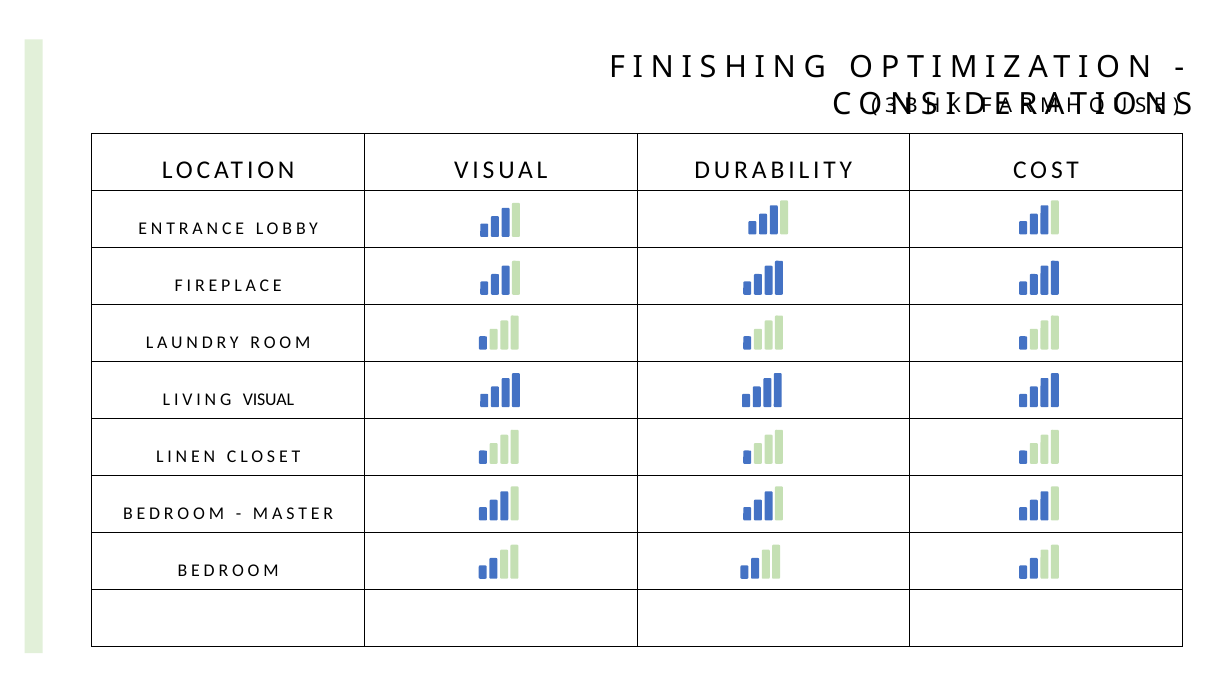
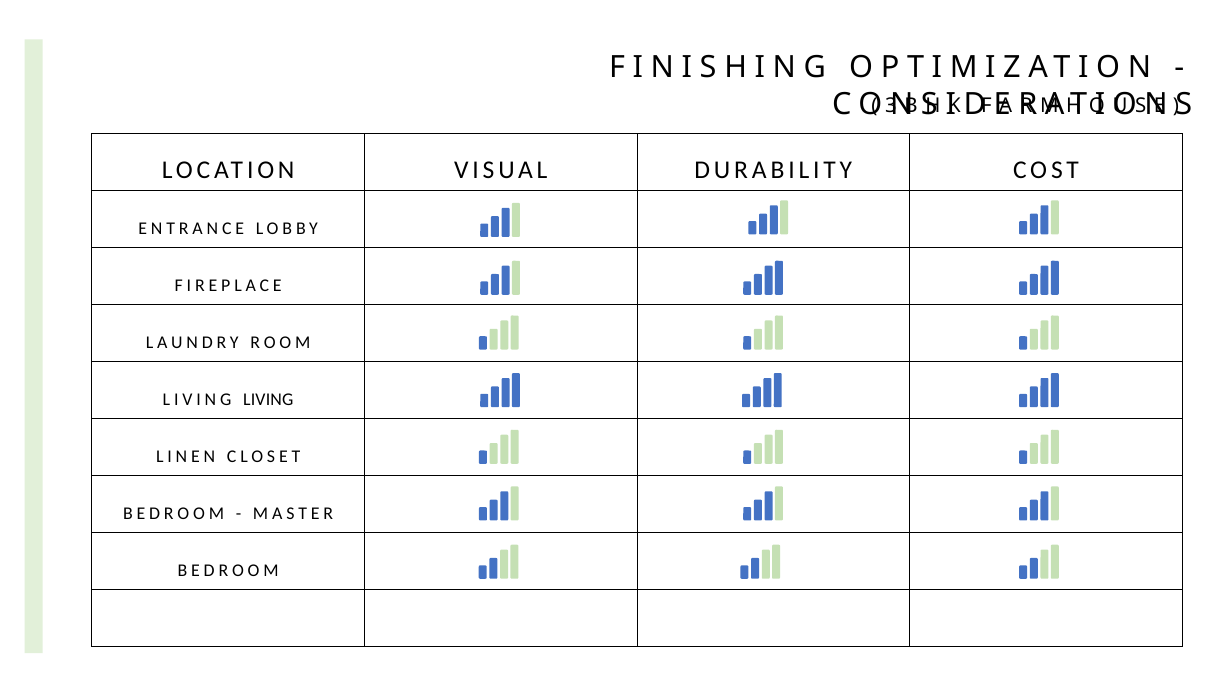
LIVING VISUAL: VISUAL -> LIVING (268, 399)
